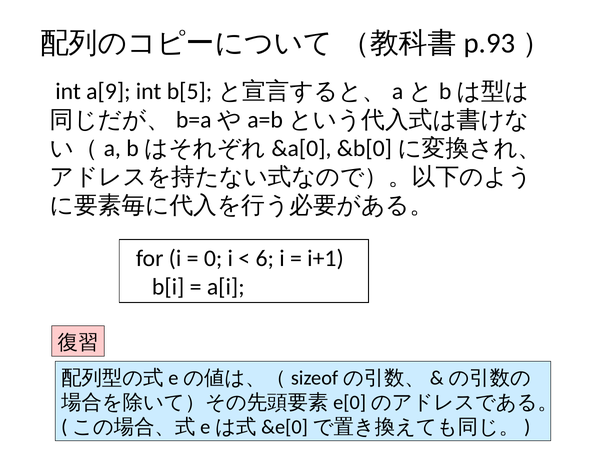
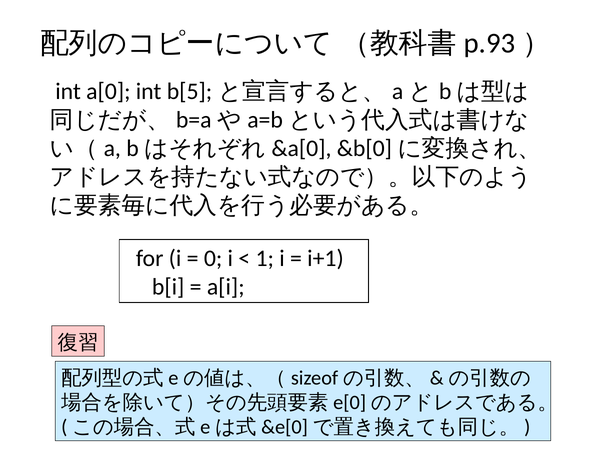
a[9: a[9 -> a[0 (108, 92)
6: 6 -> 1 (265, 259)
